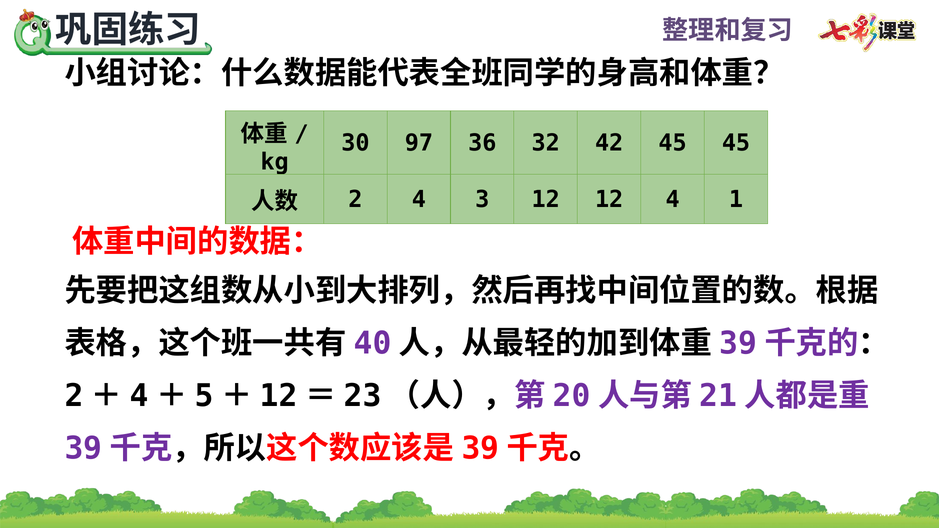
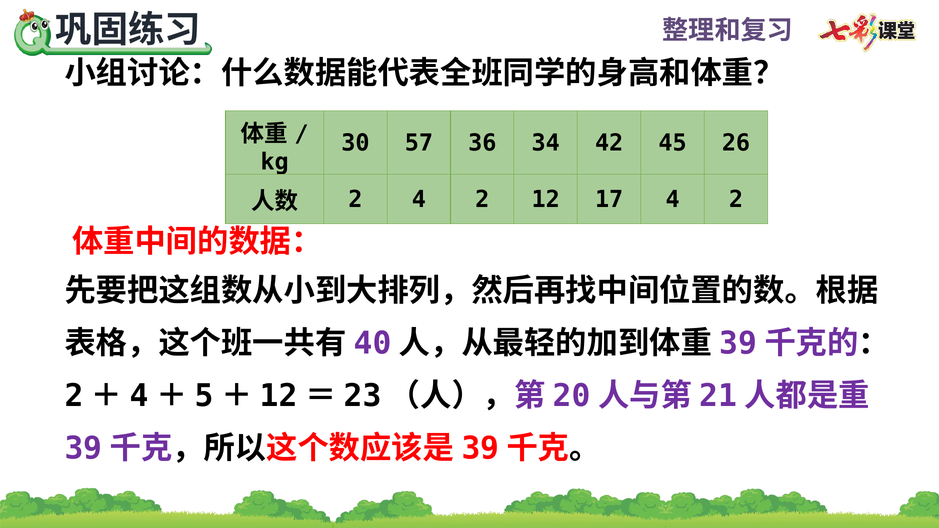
97: 97 -> 57 (419, 143)
32: 32 -> 34 (546, 143)
45 45: 45 -> 26 (736, 143)
2 4 3: 3 -> 2 (482, 199)
12 12: 12 -> 17 (609, 199)
1: 1 -> 2 (736, 199)
